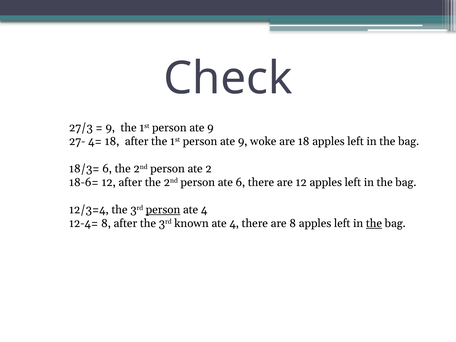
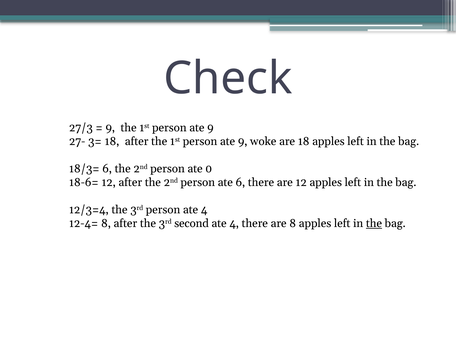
4=: 4= -> 3= (95, 141)
2: 2 -> 0 (209, 169)
person underline: present -> none (163, 210)
known: known -> second (192, 223)
